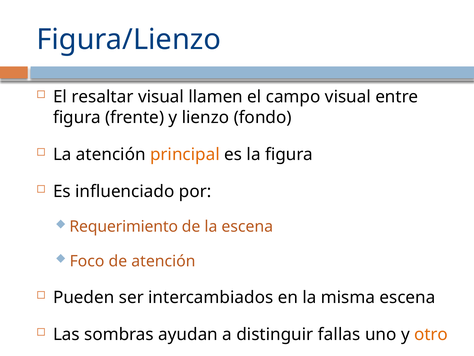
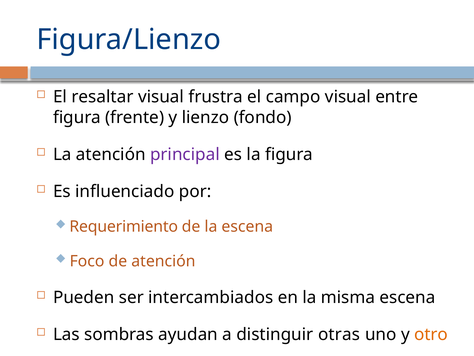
llamen: llamen -> frustra (216, 97)
principal colour: orange -> purple (185, 154)
fallas: fallas -> otras (339, 334)
